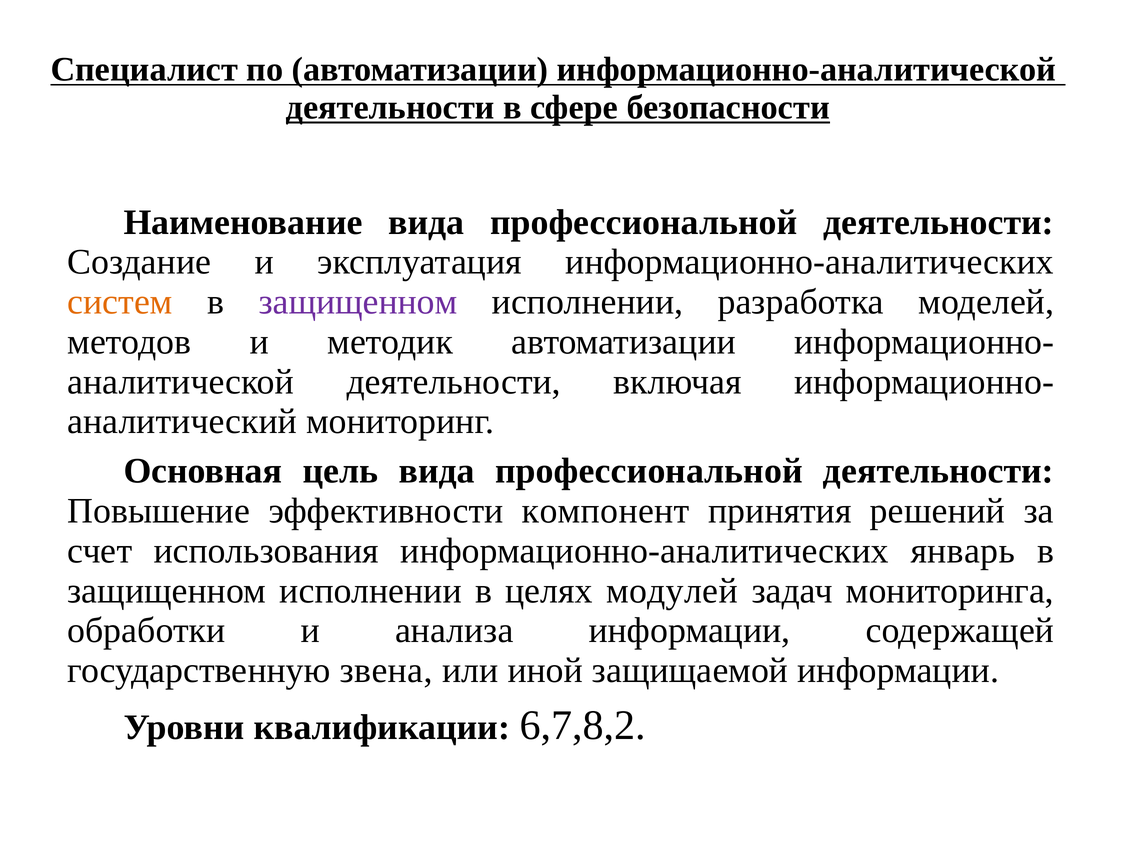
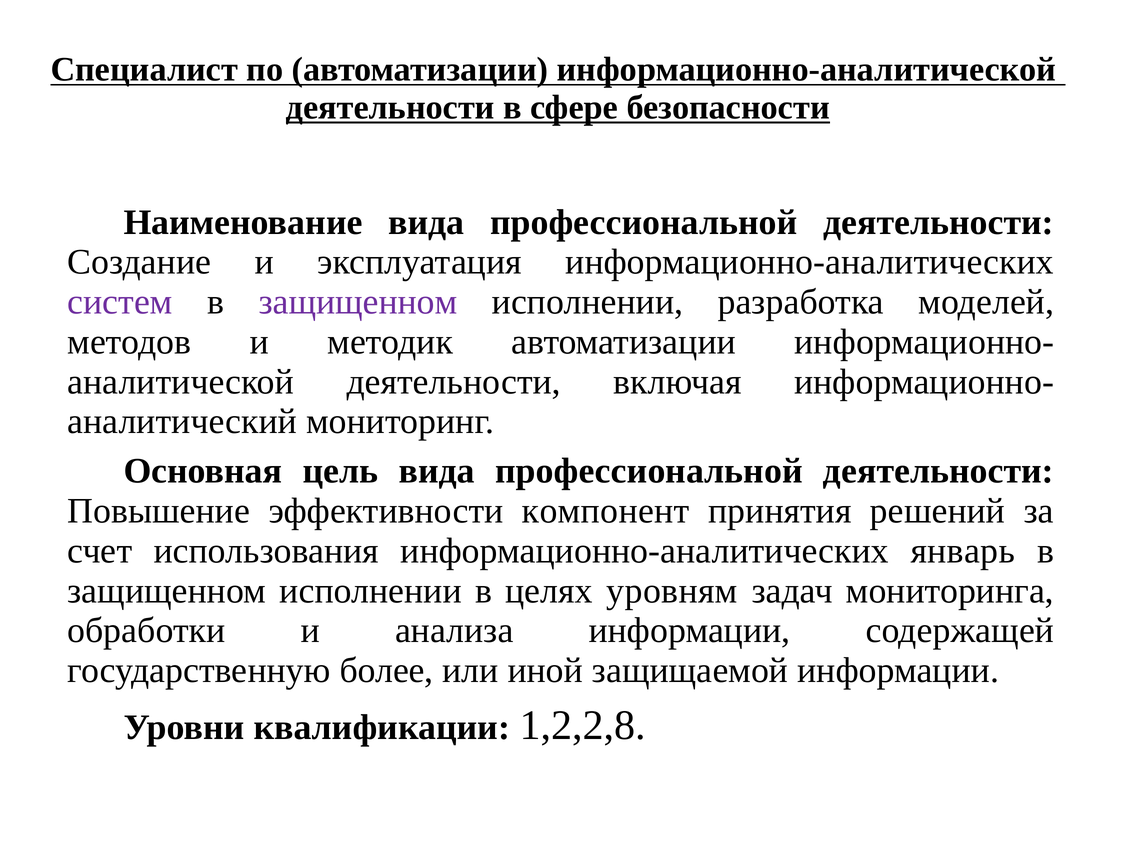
систем colour: orange -> purple (120, 302)
модулей: модулей -> уровням (672, 591)
звена: звена -> более (387, 671)
6,7,8,2: 6,7,8,2 -> 1,2,2,8 (583, 725)
